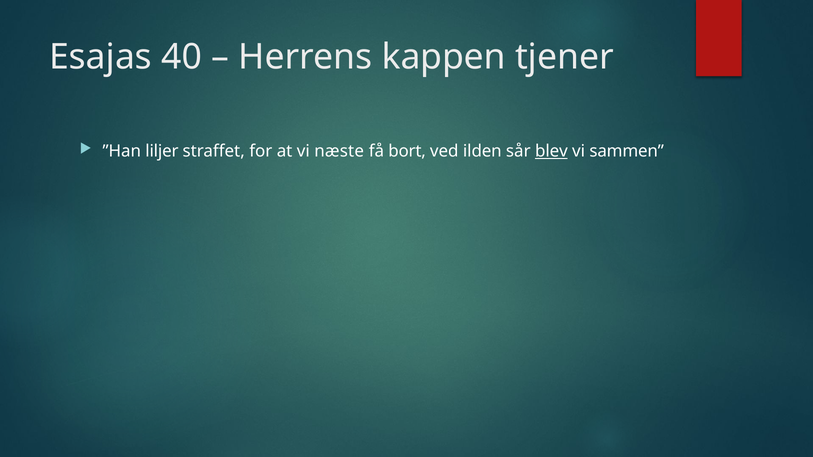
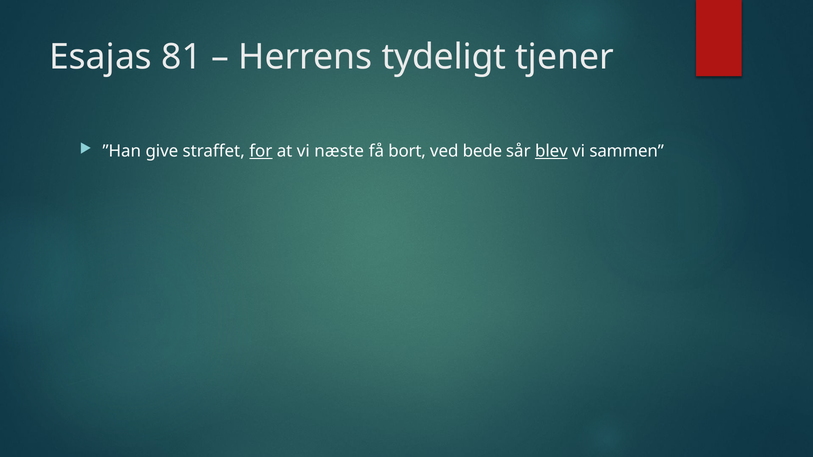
40: 40 -> 81 (182, 57)
kappen: kappen -> tydeligt (444, 57)
liljer: liljer -> give (162, 151)
for underline: none -> present (261, 151)
ilden: ilden -> bede (482, 151)
